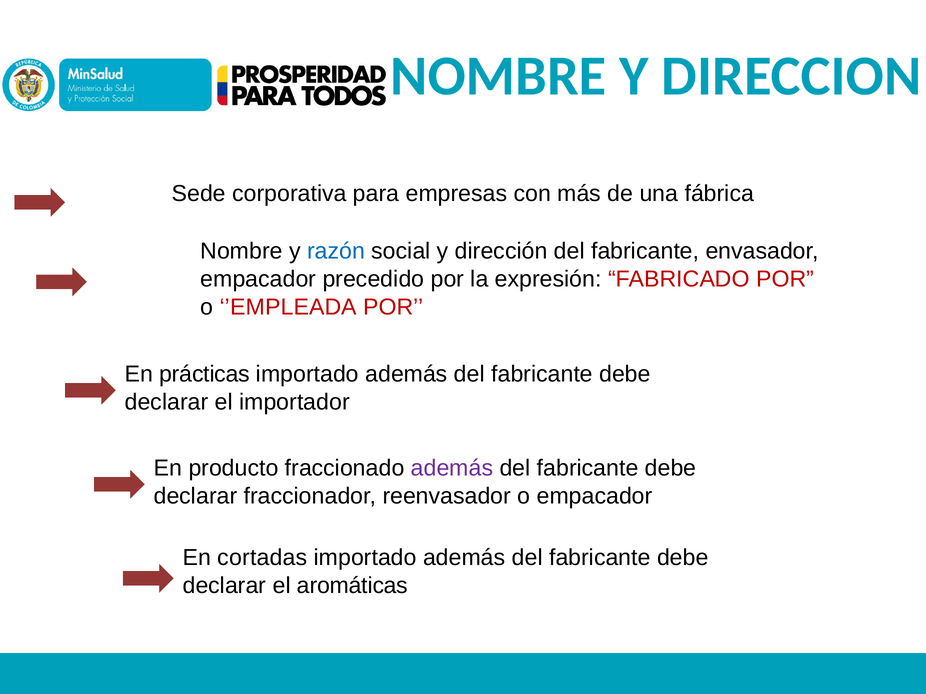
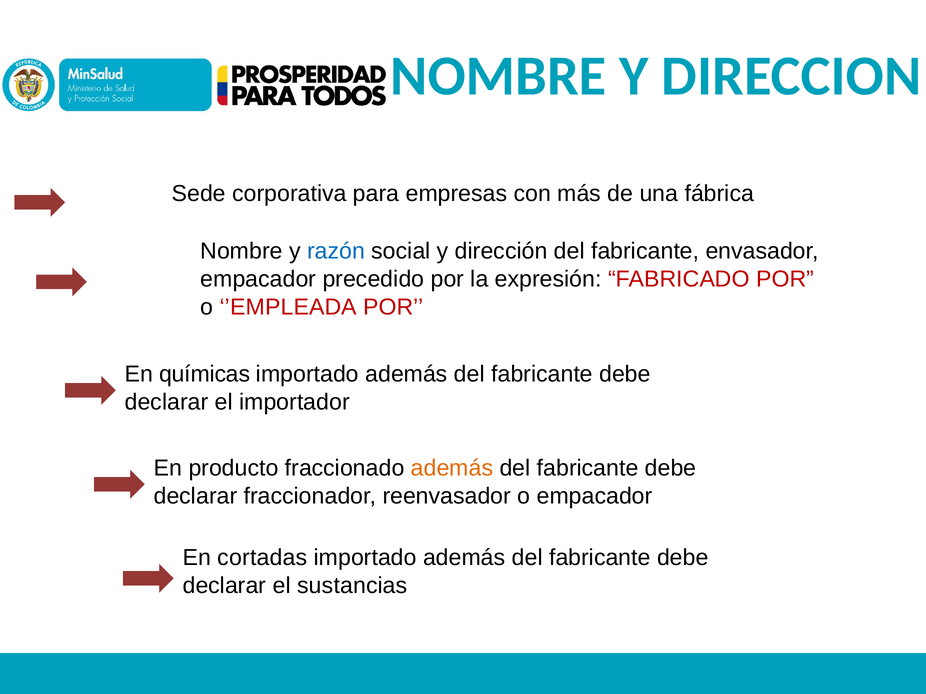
prácticas: prácticas -> químicas (205, 375)
además colour: purple -> orange (452, 469)
aromáticas: aromáticas -> sustancias (352, 586)
